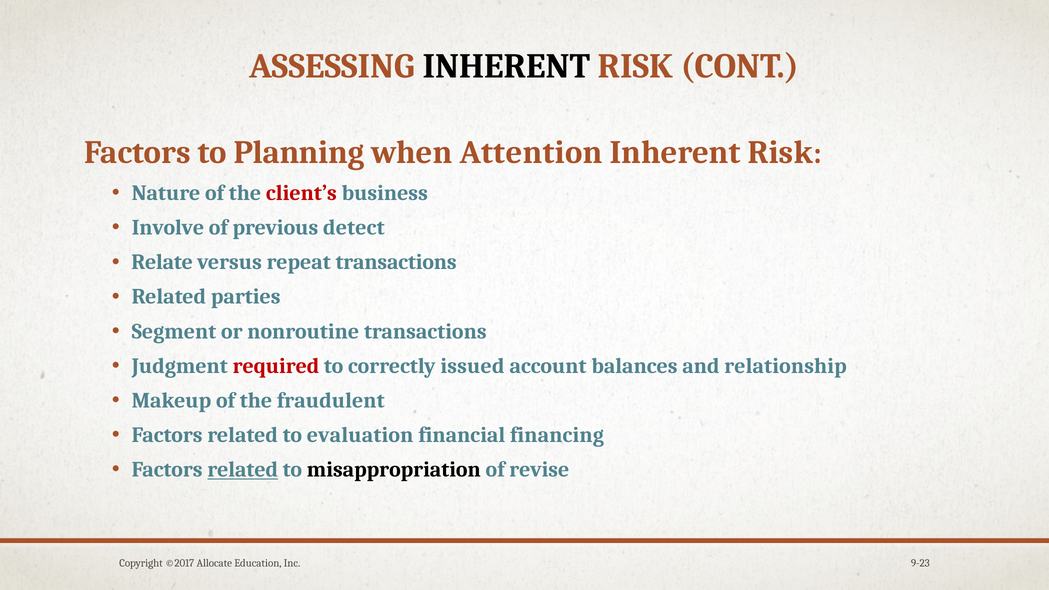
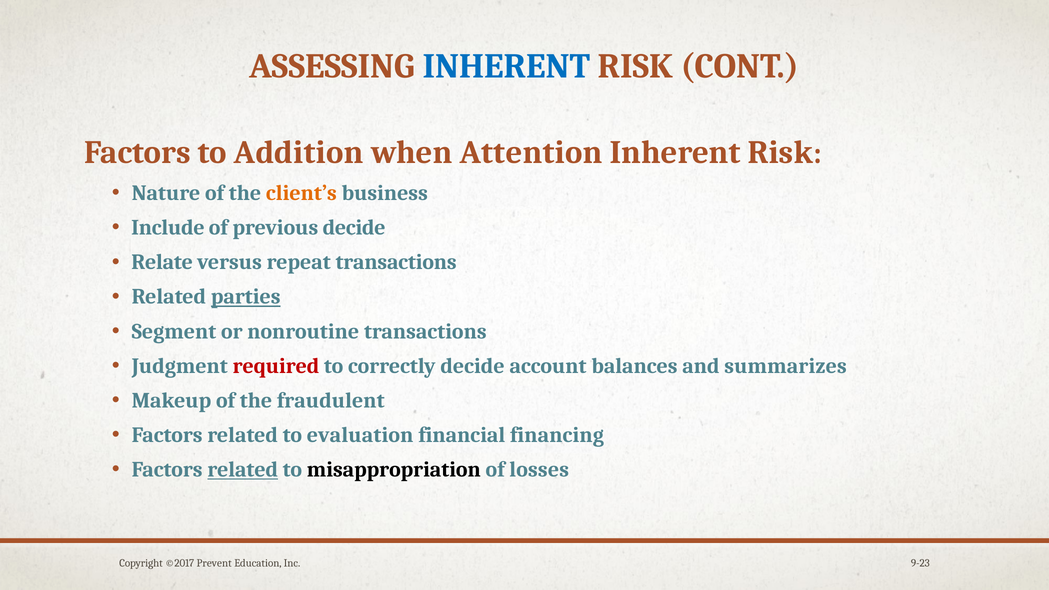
INHERENT colour: black -> blue (506, 66)
Planning: Planning -> Addition (299, 153)
client’s colour: red -> orange (301, 193)
Involve: Involve -> Include (168, 228)
previous detect: detect -> decide (354, 228)
parties underline: none -> present (246, 297)
correctly issued: issued -> decide (473, 366)
relationship: relationship -> summarizes (786, 366)
revise: revise -> losses (539, 470)
Allocate: Allocate -> Prevent (214, 563)
